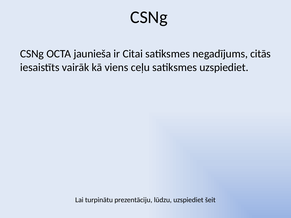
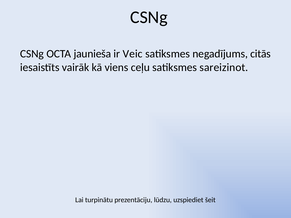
Citai: Citai -> Veic (133, 54)
satiksmes uzspiediet: uzspiediet -> sareizinot (224, 67)
